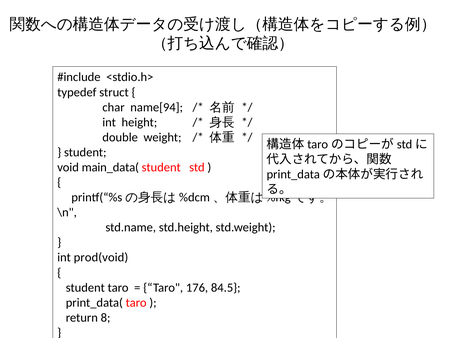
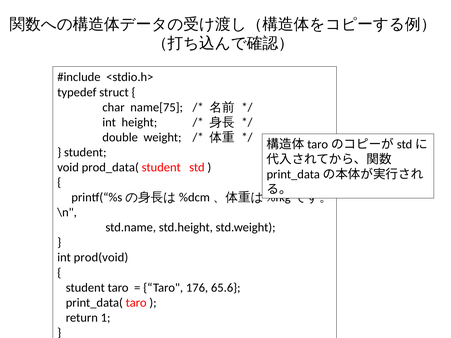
name[94: name[94 -> name[75 (157, 107)
main_data(: main_data( -> prod_data( (110, 167)
84.5: 84.5 -> 65.6 (226, 288)
8: 8 -> 1 (106, 318)
